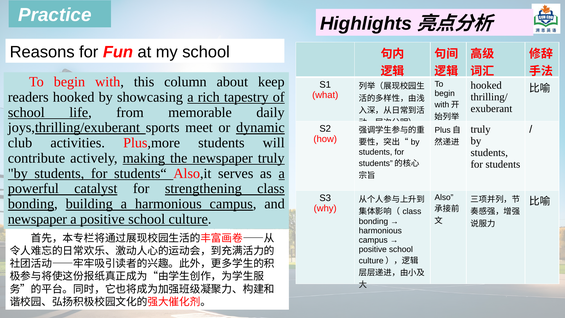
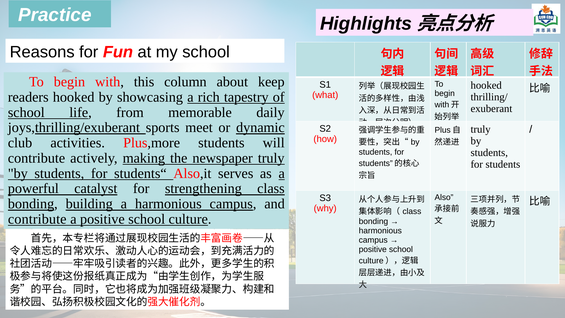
newspaper: newspaper -> contribute (37, 219)
